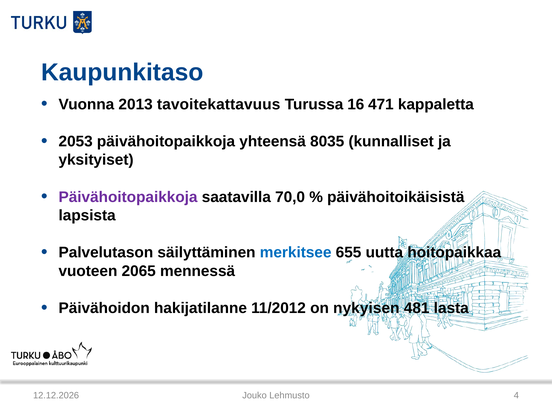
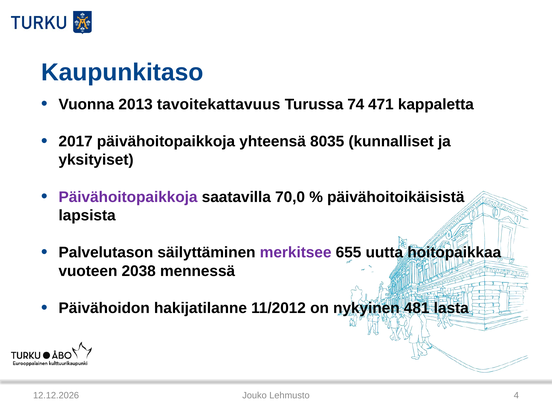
16: 16 -> 74 (356, 104)
2053: 2053 -> 2017 (76, 141)
merkitsee colour: blue -> purple (296, 253)
2065: 2065 -> 2038 (139, 271)
nykyisen: nykyisen -> nykyinen (366, 308)
